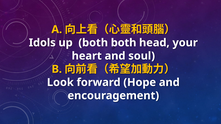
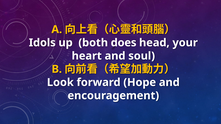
both both: both -> does (124, 43)
